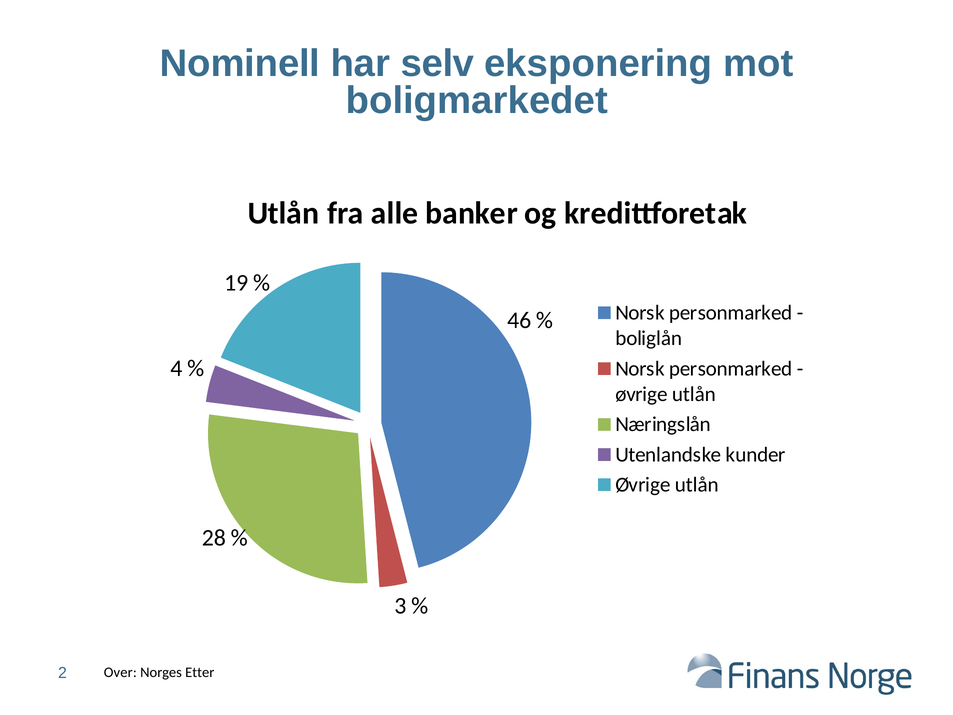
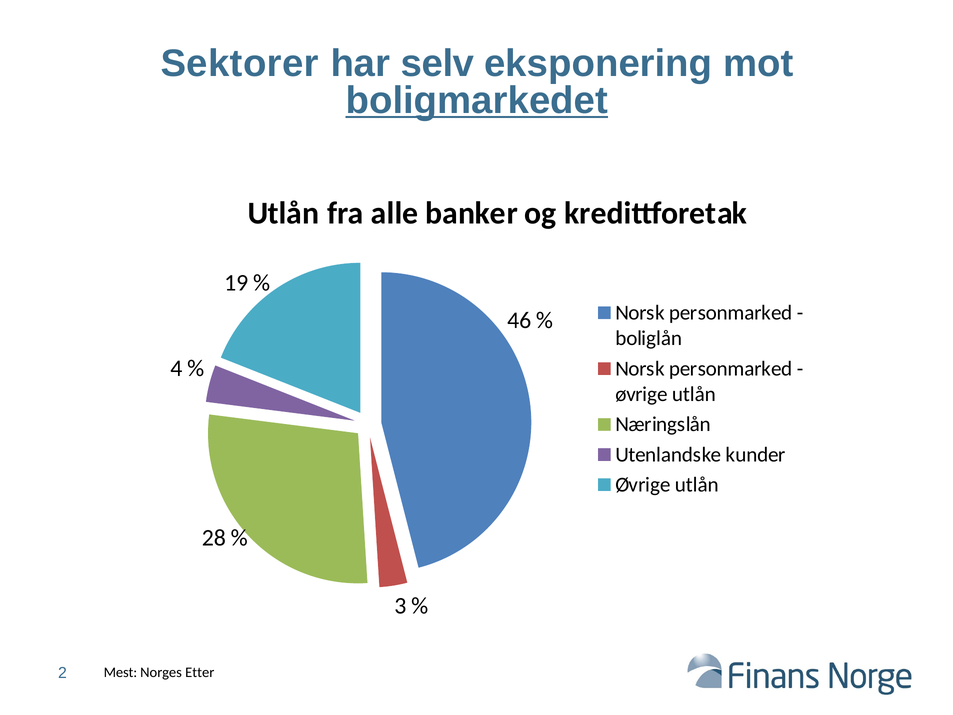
Nominell: Nominell -> Sektorer (240, 64)
boligmarkedet underline: none -> present (477, 100)
Over: Over -> Mest (120, 672)
